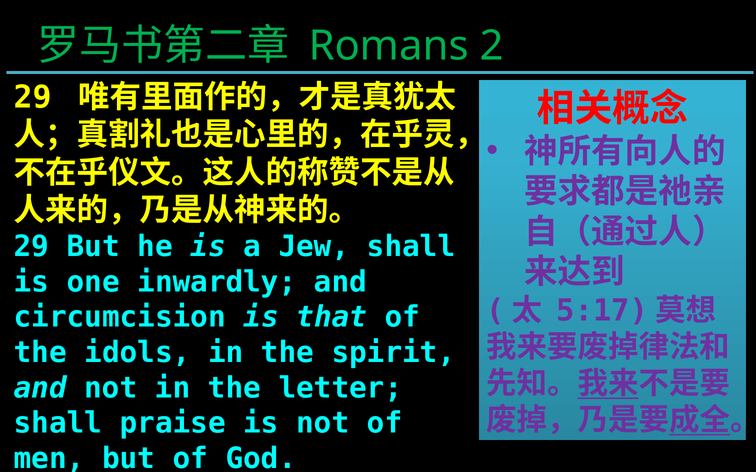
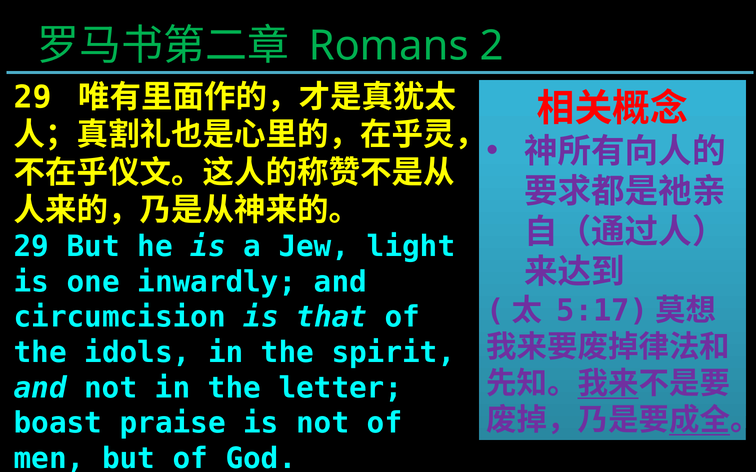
Jew shall: shall -> light (411, 247)
shall: shall -> boast (58, 424)
